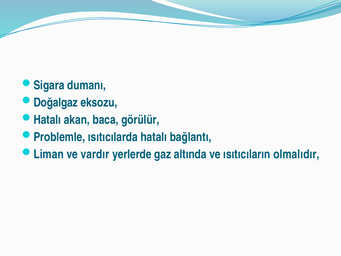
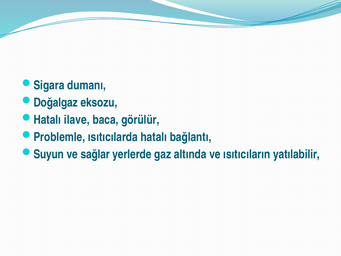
akan: akan -> ilave (77, 120)
Liman: Liman -> Suyun (49, 154)
vardır: vardır -> sağlar (95, 154)
olmalıdır: olmalıdır -> yatılabilir (296, 154)
